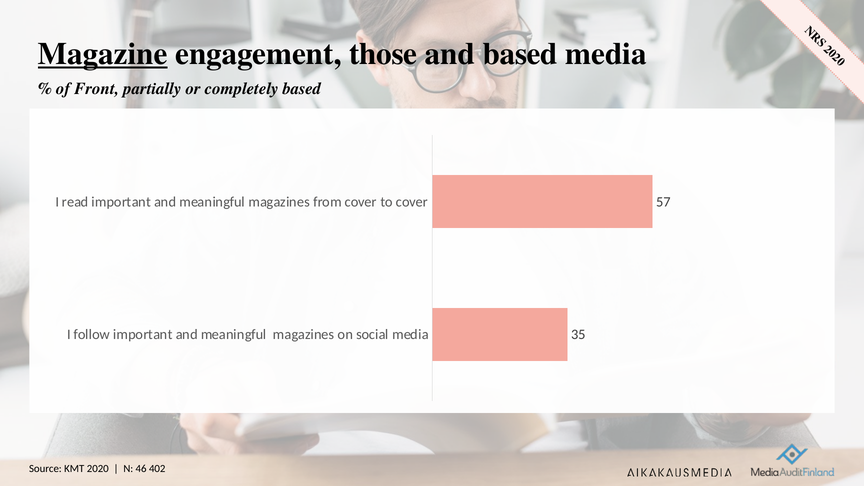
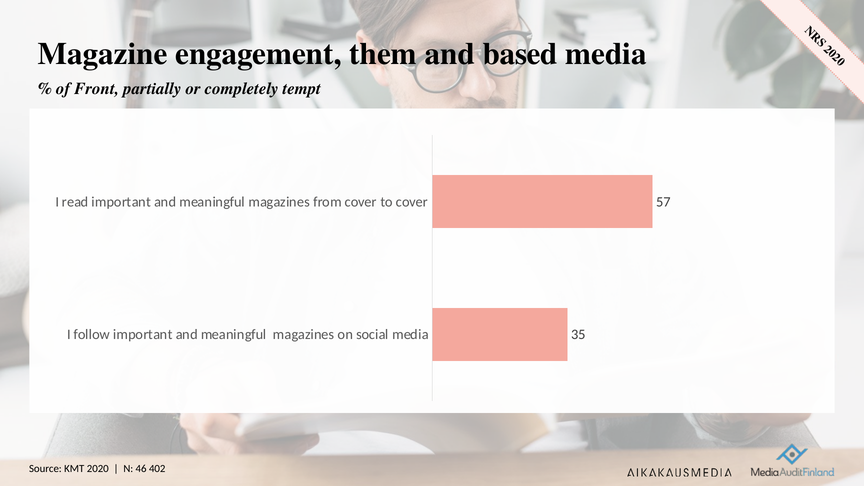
Magazine underline: present -> none (103, 54)
those: those -> them (383, 54)
completely based: based -> tempt (302, 89)
